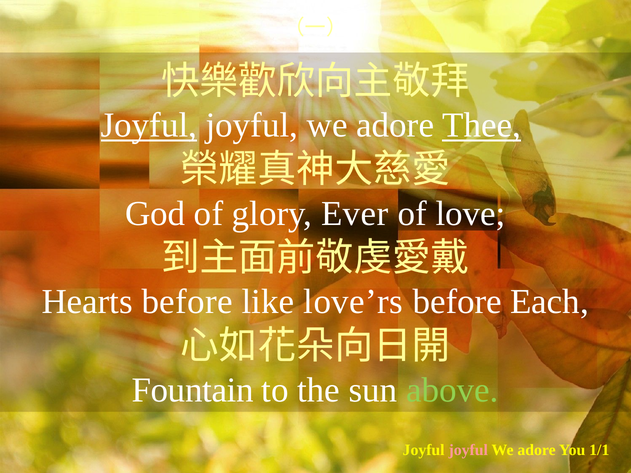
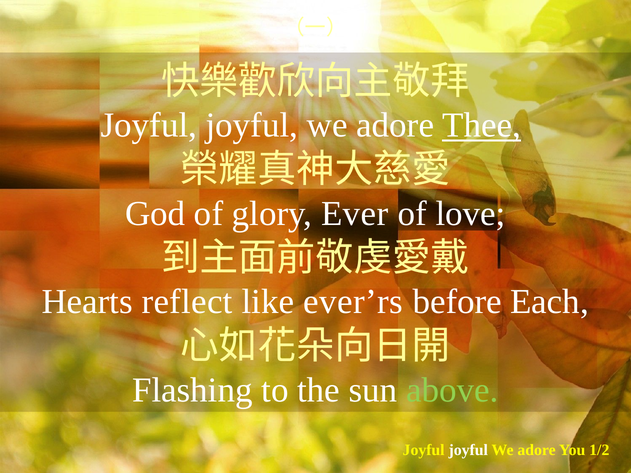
Joyful underline: present -> none (149, 125)
Hearts before: before -> reflect (187, 302)
love’rs: love’rs -> ever’rs (353, 302)
Fountain: Fountain -> Flashing (192, 390)
joyful colour: pink -> white (468, 450)
1/1: 1/1 -> 1/2 (599, 450)
